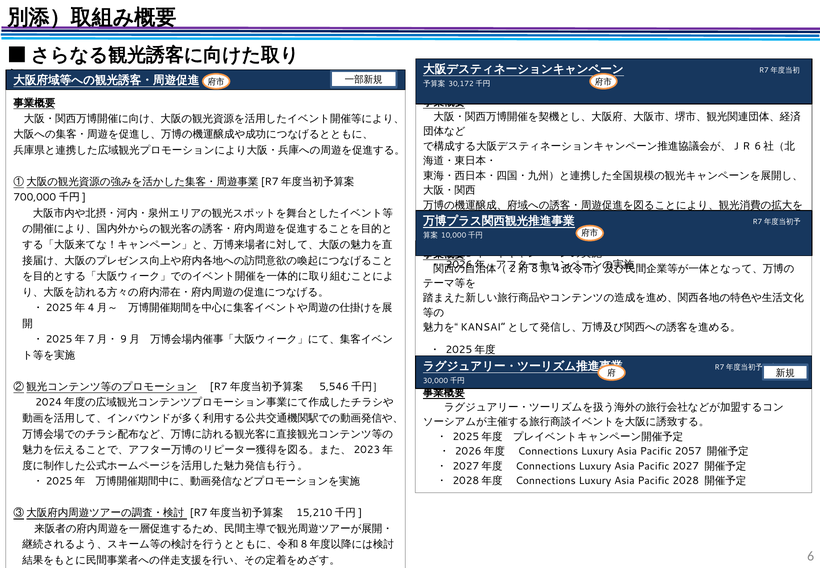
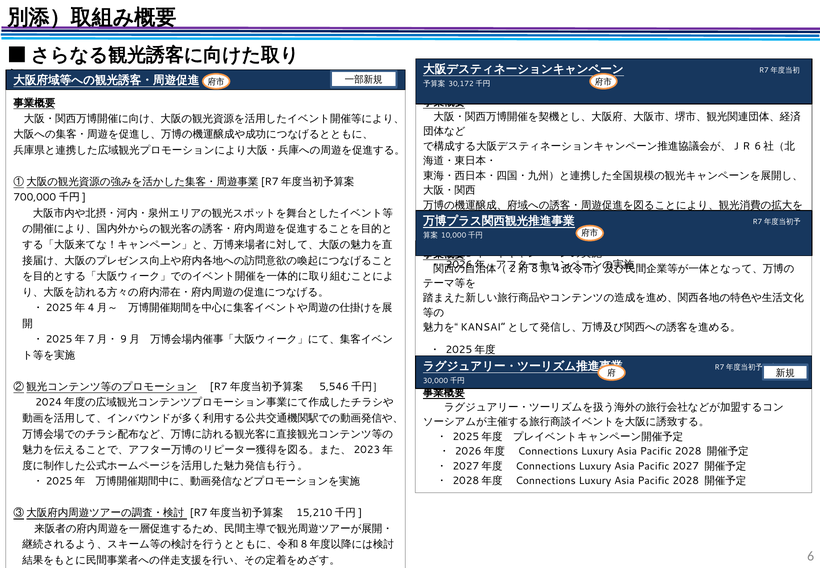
2057: 2057 -> 2028 (688, 451)
